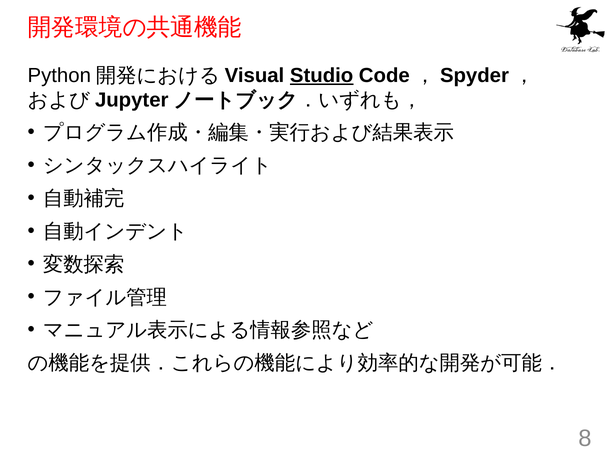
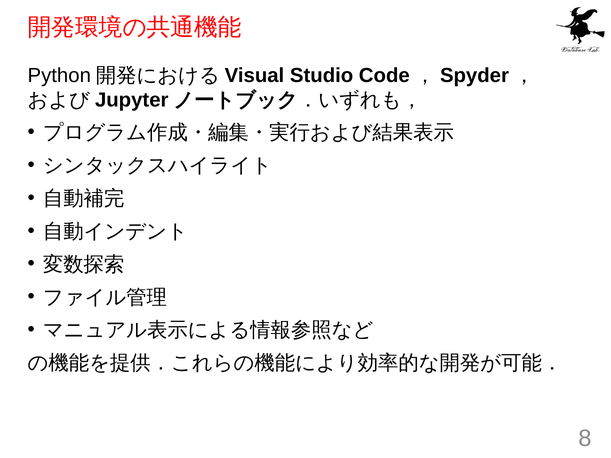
Studio underline: present -> none (322, 75)
